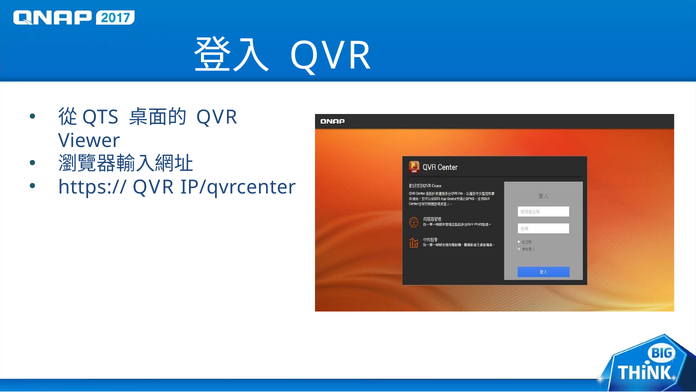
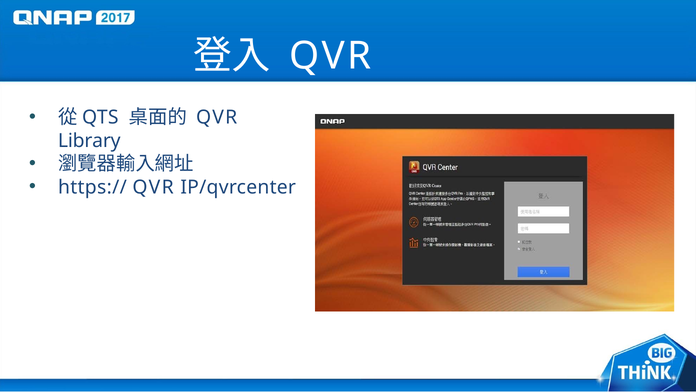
Viewer: Viewer -> Library (89, 140)
